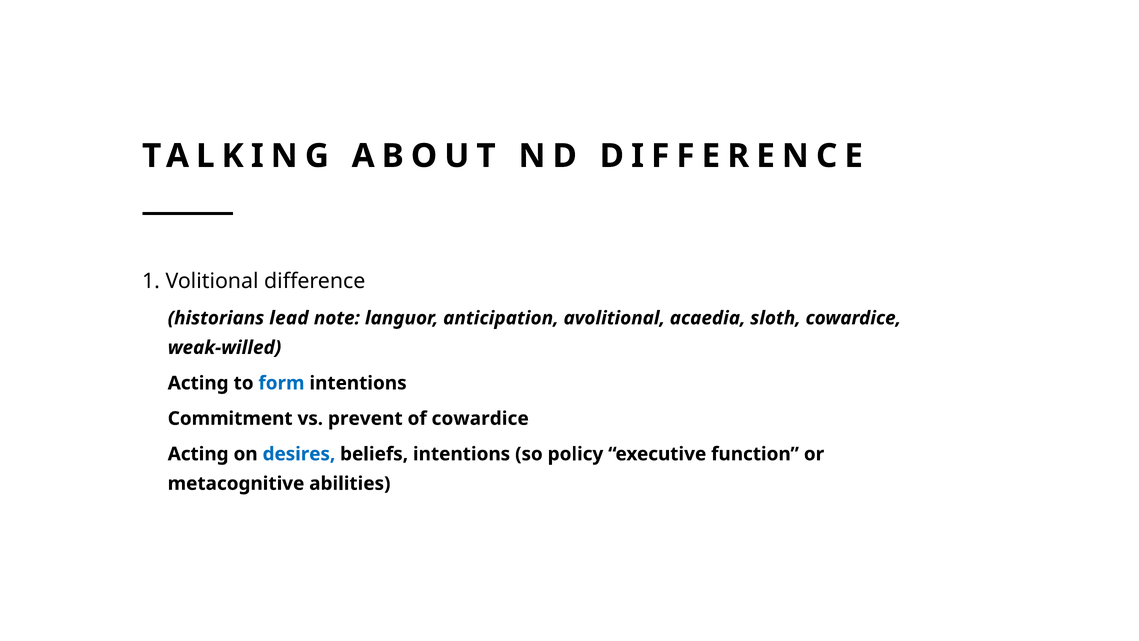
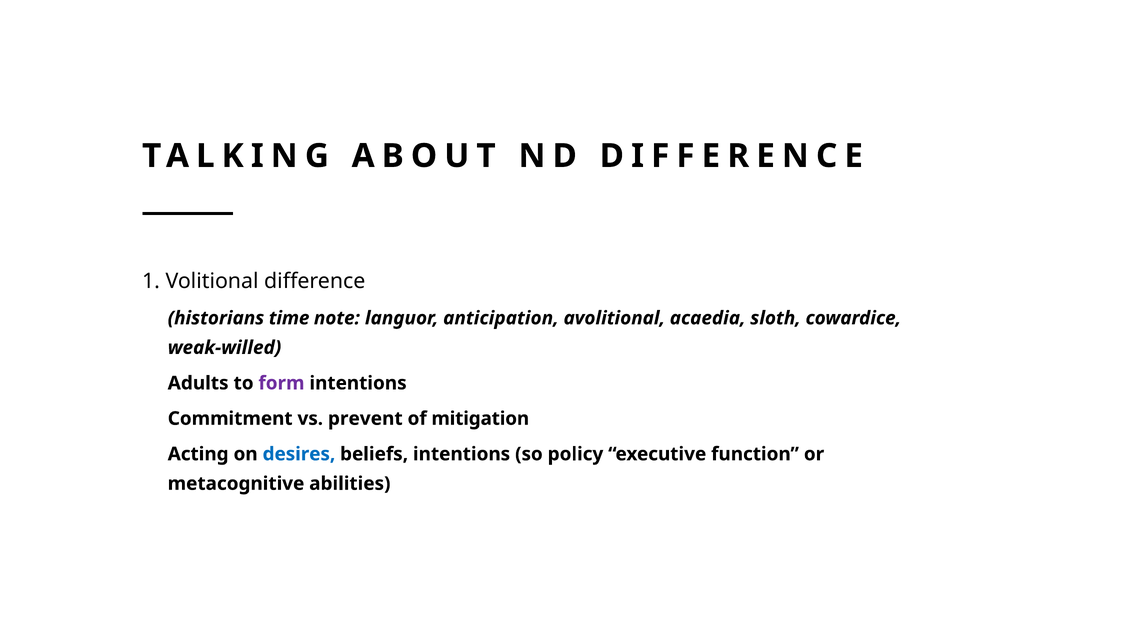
lead: lead -> time (289, 318)
Acting: Acting -> Adults (198, 383)
form colour: blue -> purple (281, 383)
of cowardice: cowardice -> mitigation (480, 418)
